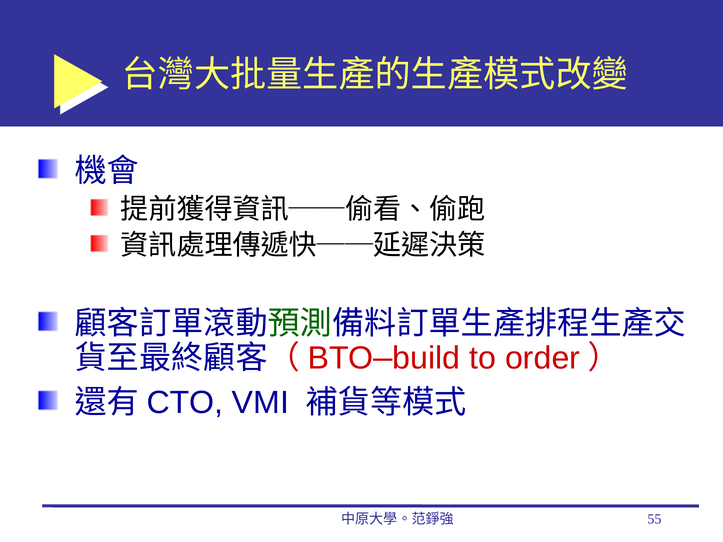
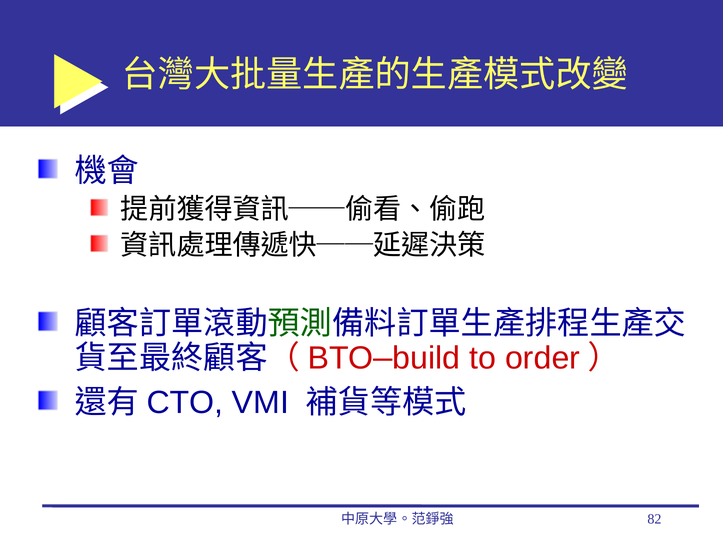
55: 55 -> 82 (654, 519)
